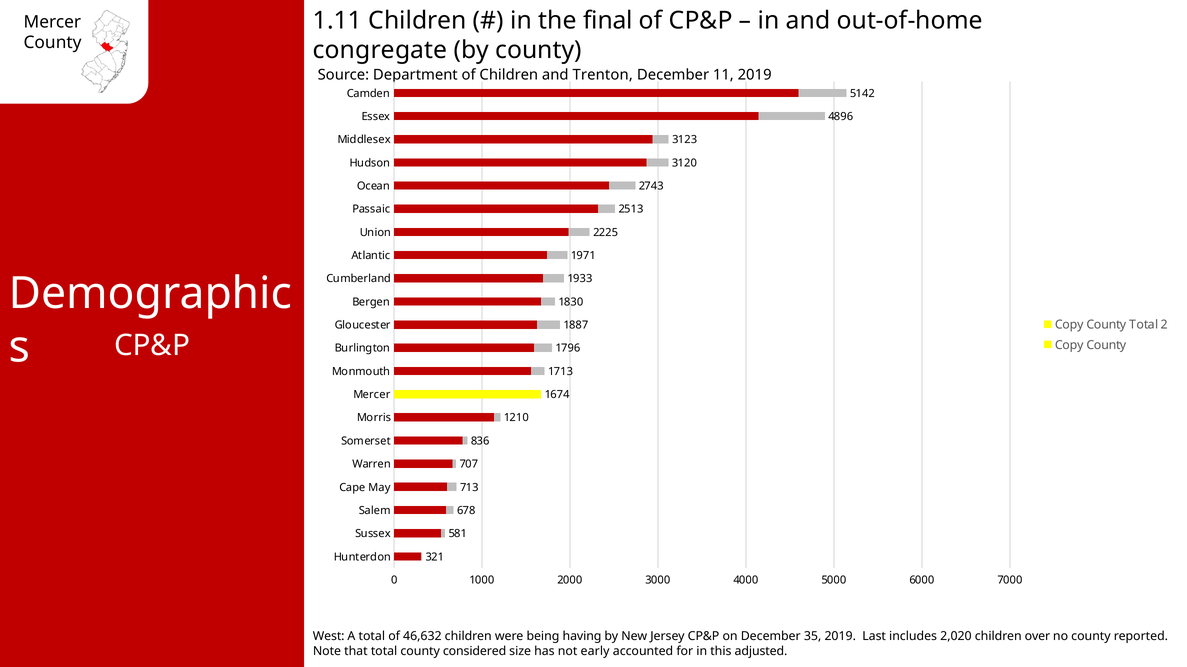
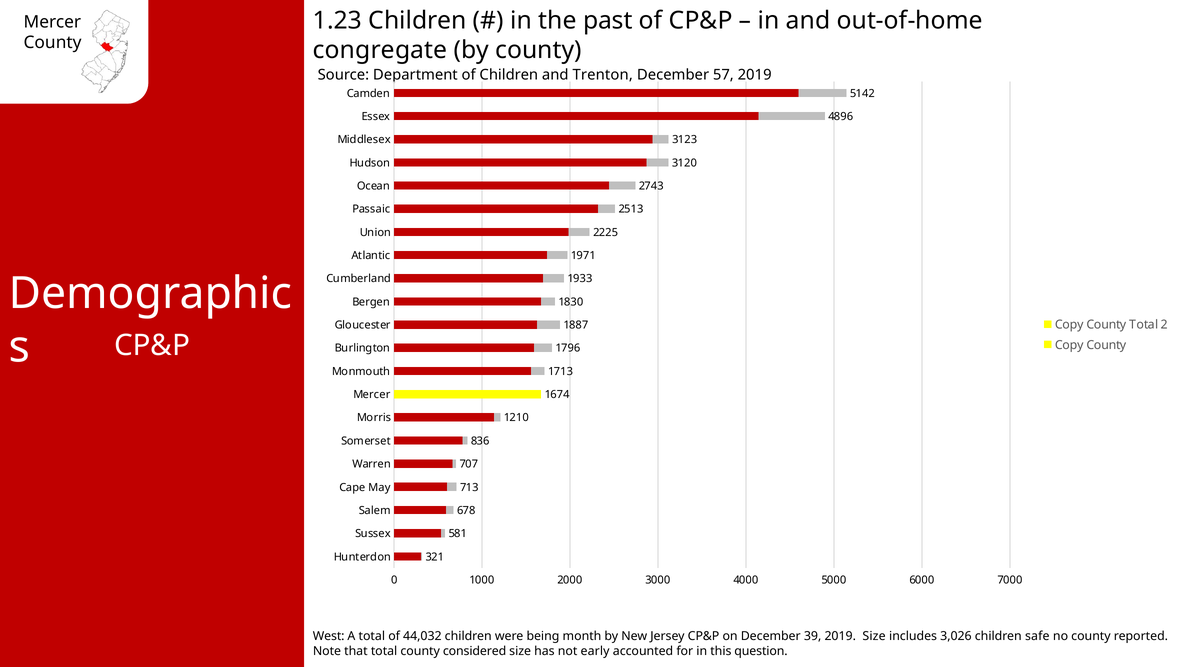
1.11: 1.11 -> 1.23 (337, 20)
final: final -> past (608, 20)
11: 11 -> 57 (723, 75)
46,632: 46,632 -> 44,032 (422, 637)
having: having -> month (582, 637)
35: 35 -> 39 (813, 637)
2019 Last: Last -> Size (874, 637)
2,020: 2,020 -> 3,026 (956, 637)
over: over -> safe (1037, 637)
adjusted: adjusted -> question (761, 652)
